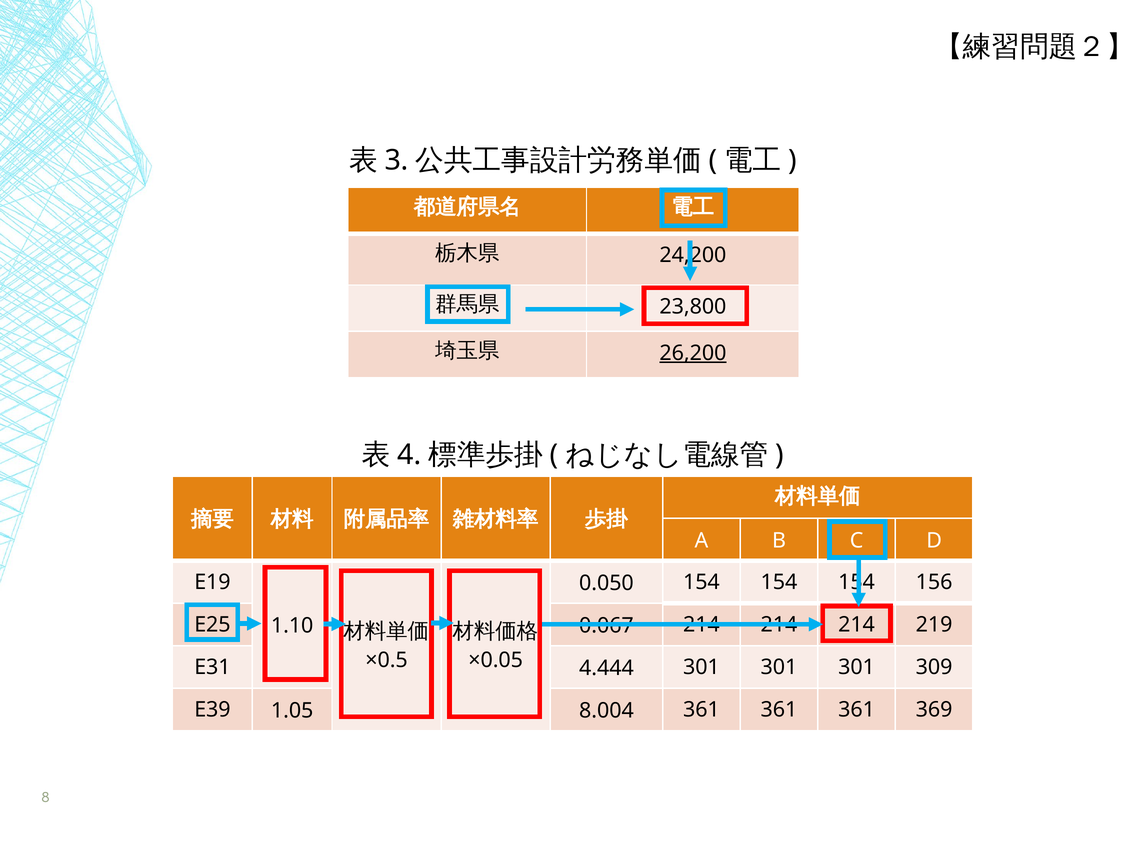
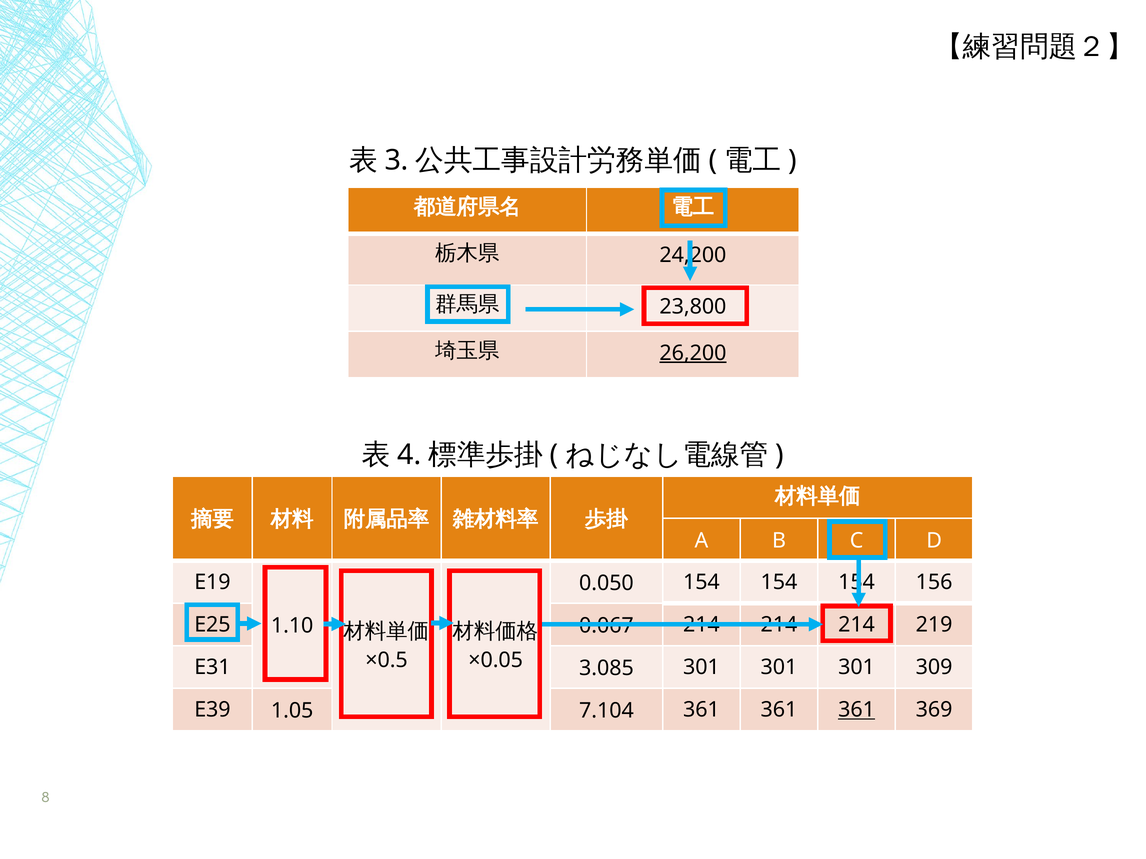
4.444: 4.444 -> 3.085 (606, 669)
8.004: 8.004 -> 7.104 (606, 711)
361 underline: none -> present (857, 710)
